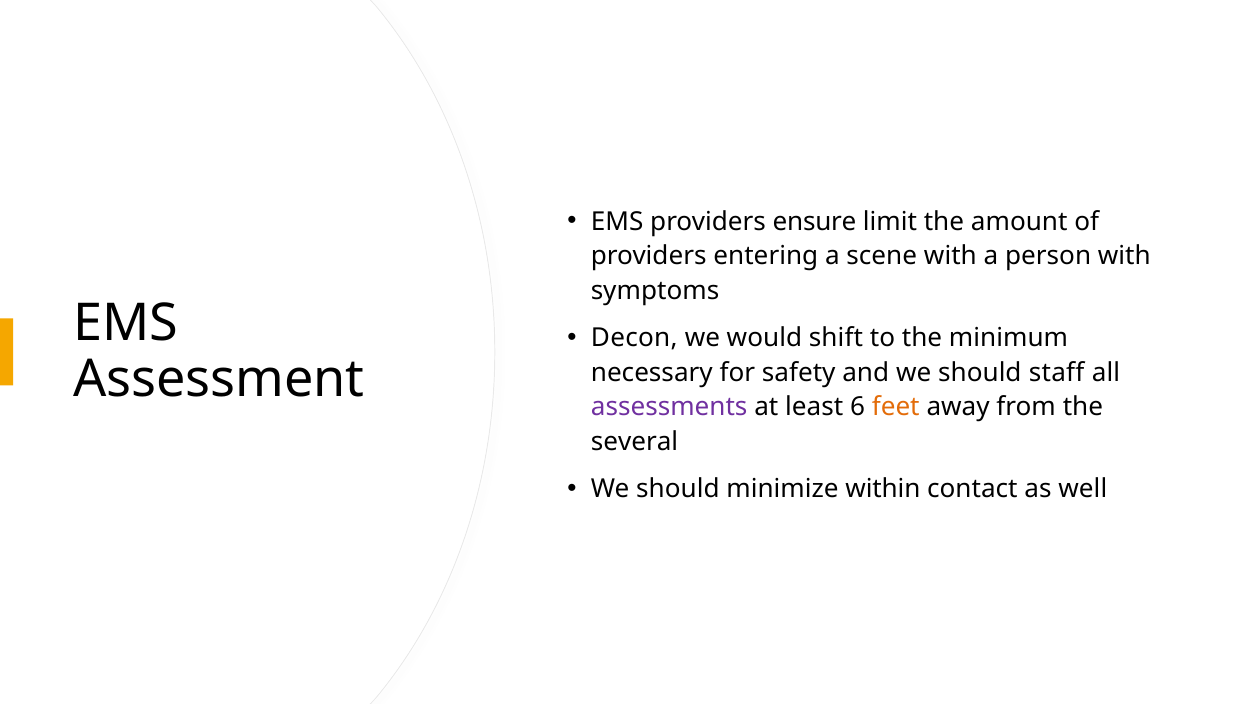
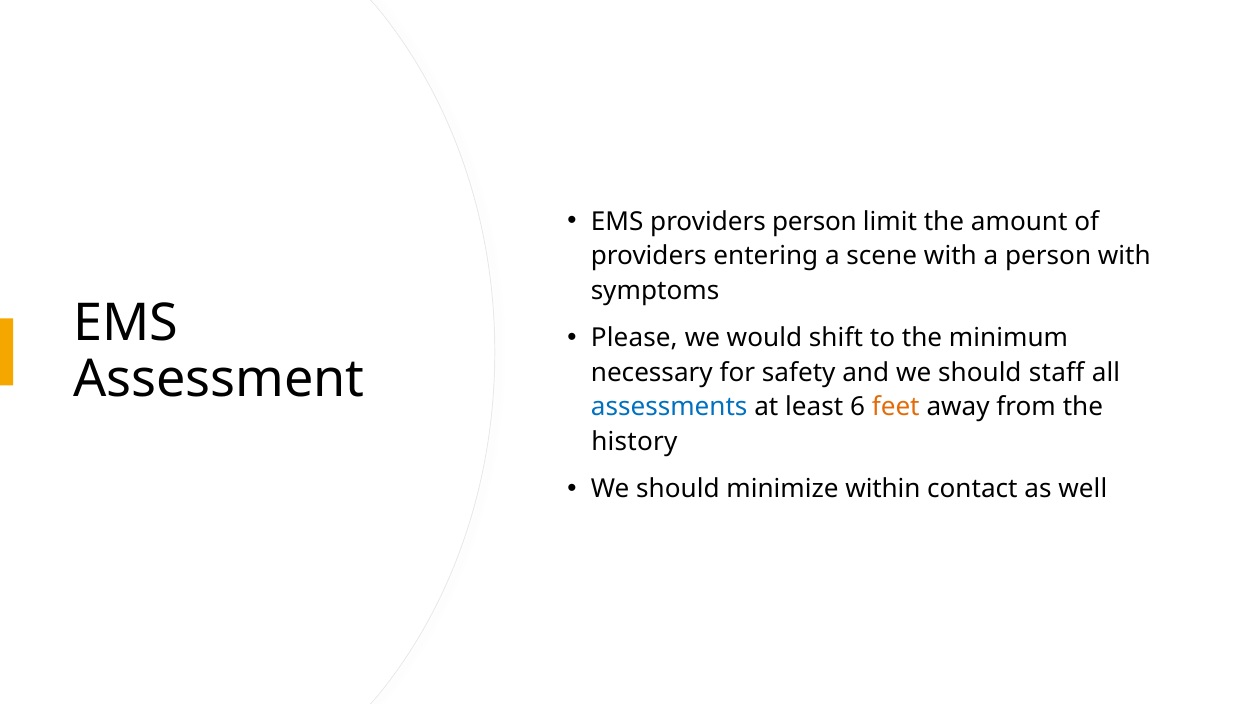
providers ensure: ensure -> person (815, 222)
Decon: Decon -> Please (634, 338)
assessments colour: purple -> blue (669, 407)
several: several -> history (634, 442)
